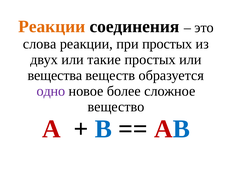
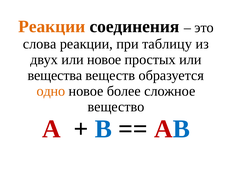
при простых: простых -> таблицу (167, 44)
или такие: такие -> новое (104, 60)
одно colour: purple -> orange (51, 91)
